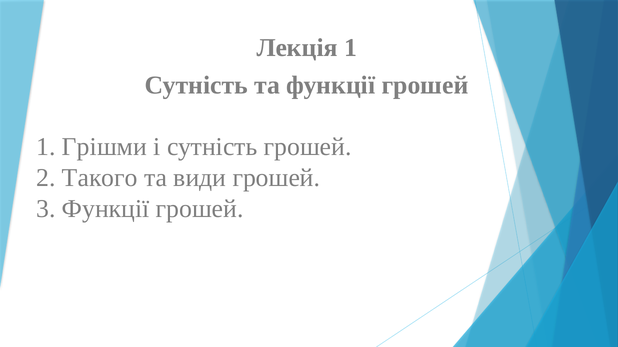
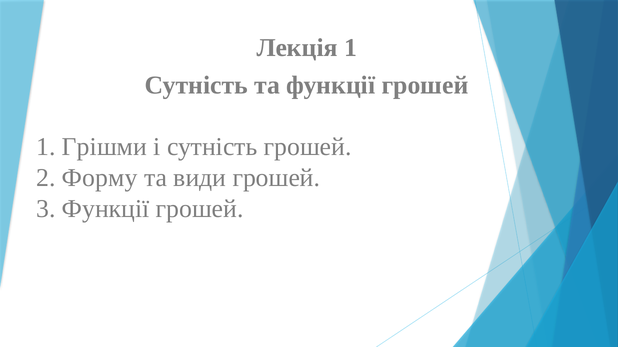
Такого: Такого -> Форму (100, 178)
